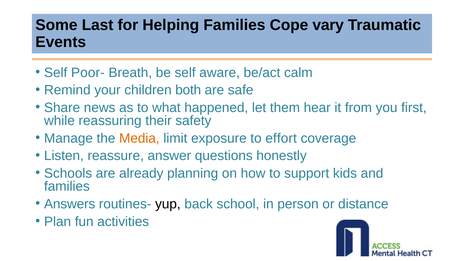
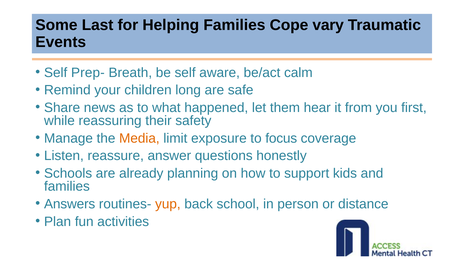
Poor-: Poor- -> Prep- (88, 73)
both: both -> long (188, 90)
effort: effort -> focus (281, 138)
yup colour: black -> orange (168, 204)
